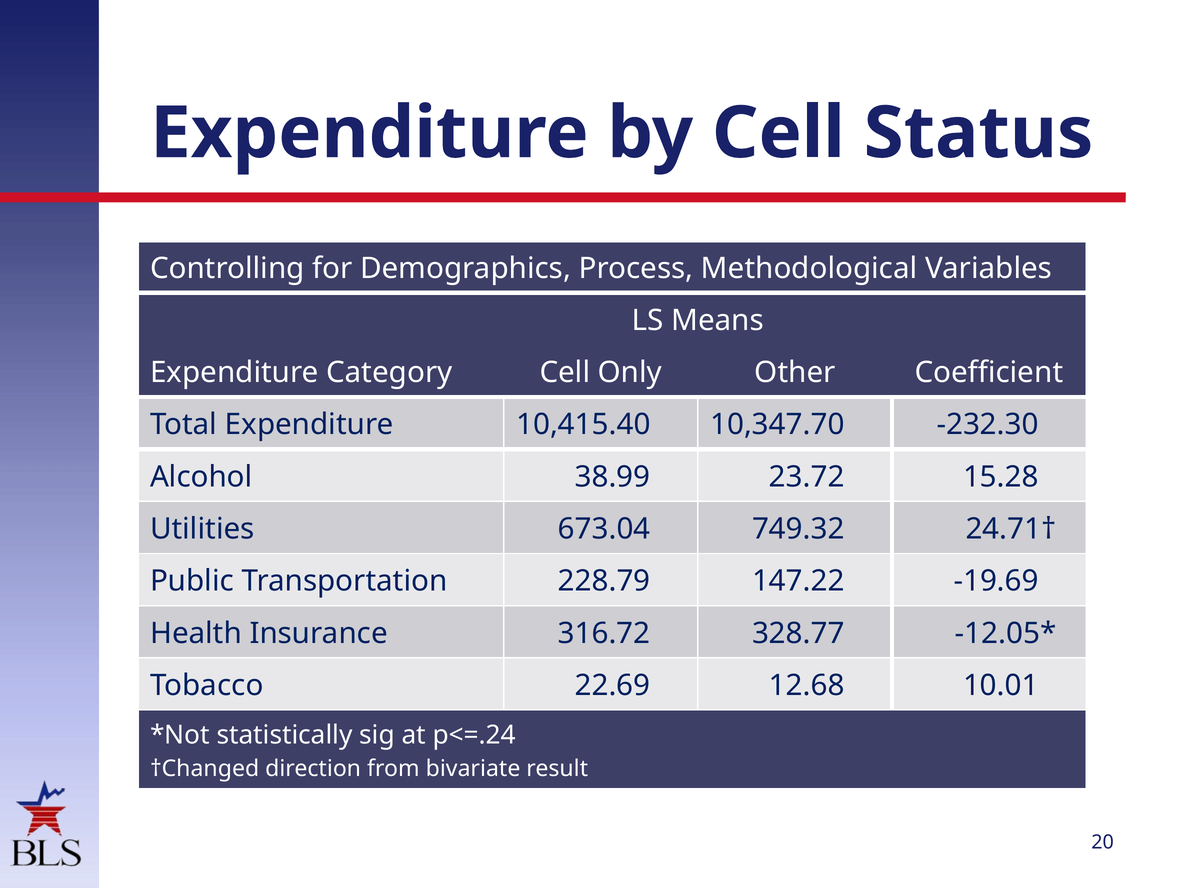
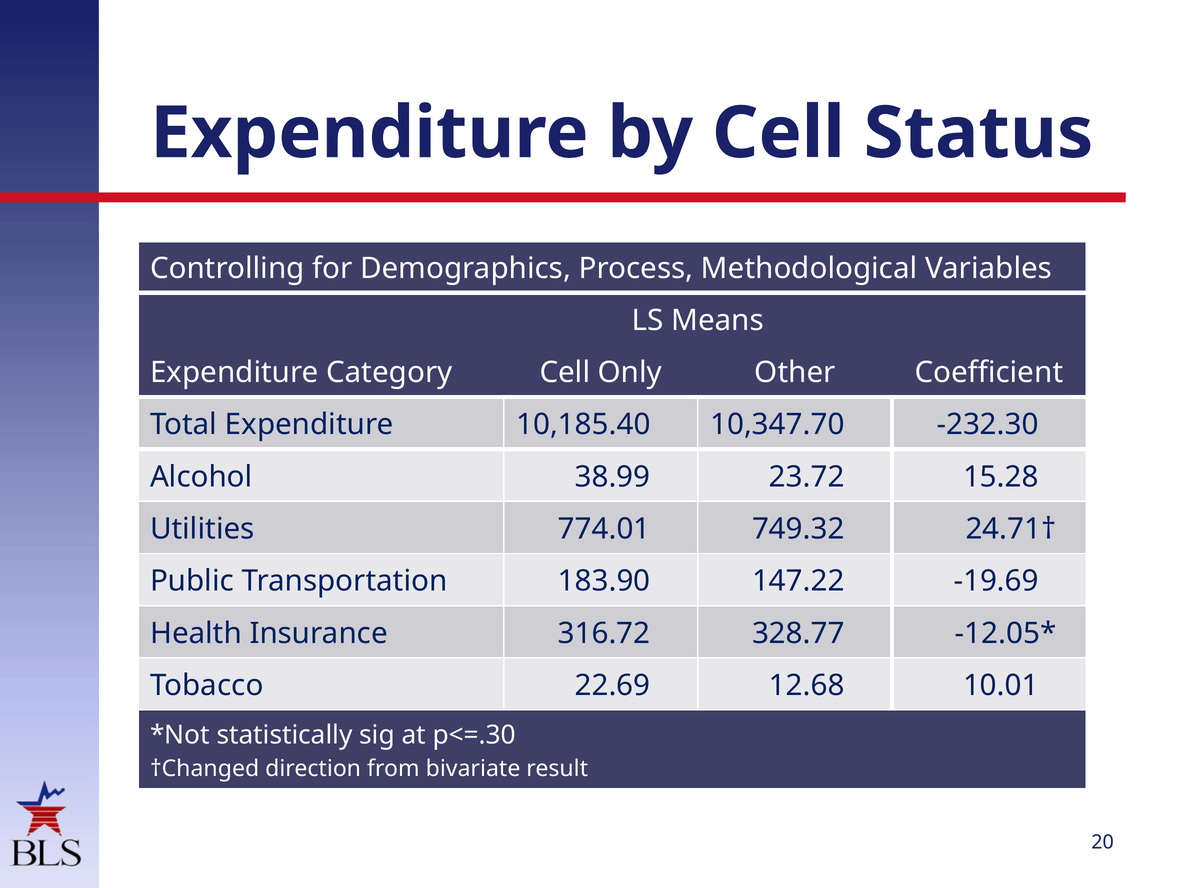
10,415.40: 10,415.40 -> 10,185.40 (583, 425)
673.04: 673.04 -> 774.01 (604, 529)
228.79: 228.79 -> 183.90 (604, 582)
p<=.24: p<=.24 -> p<=.30 (474, 736)
